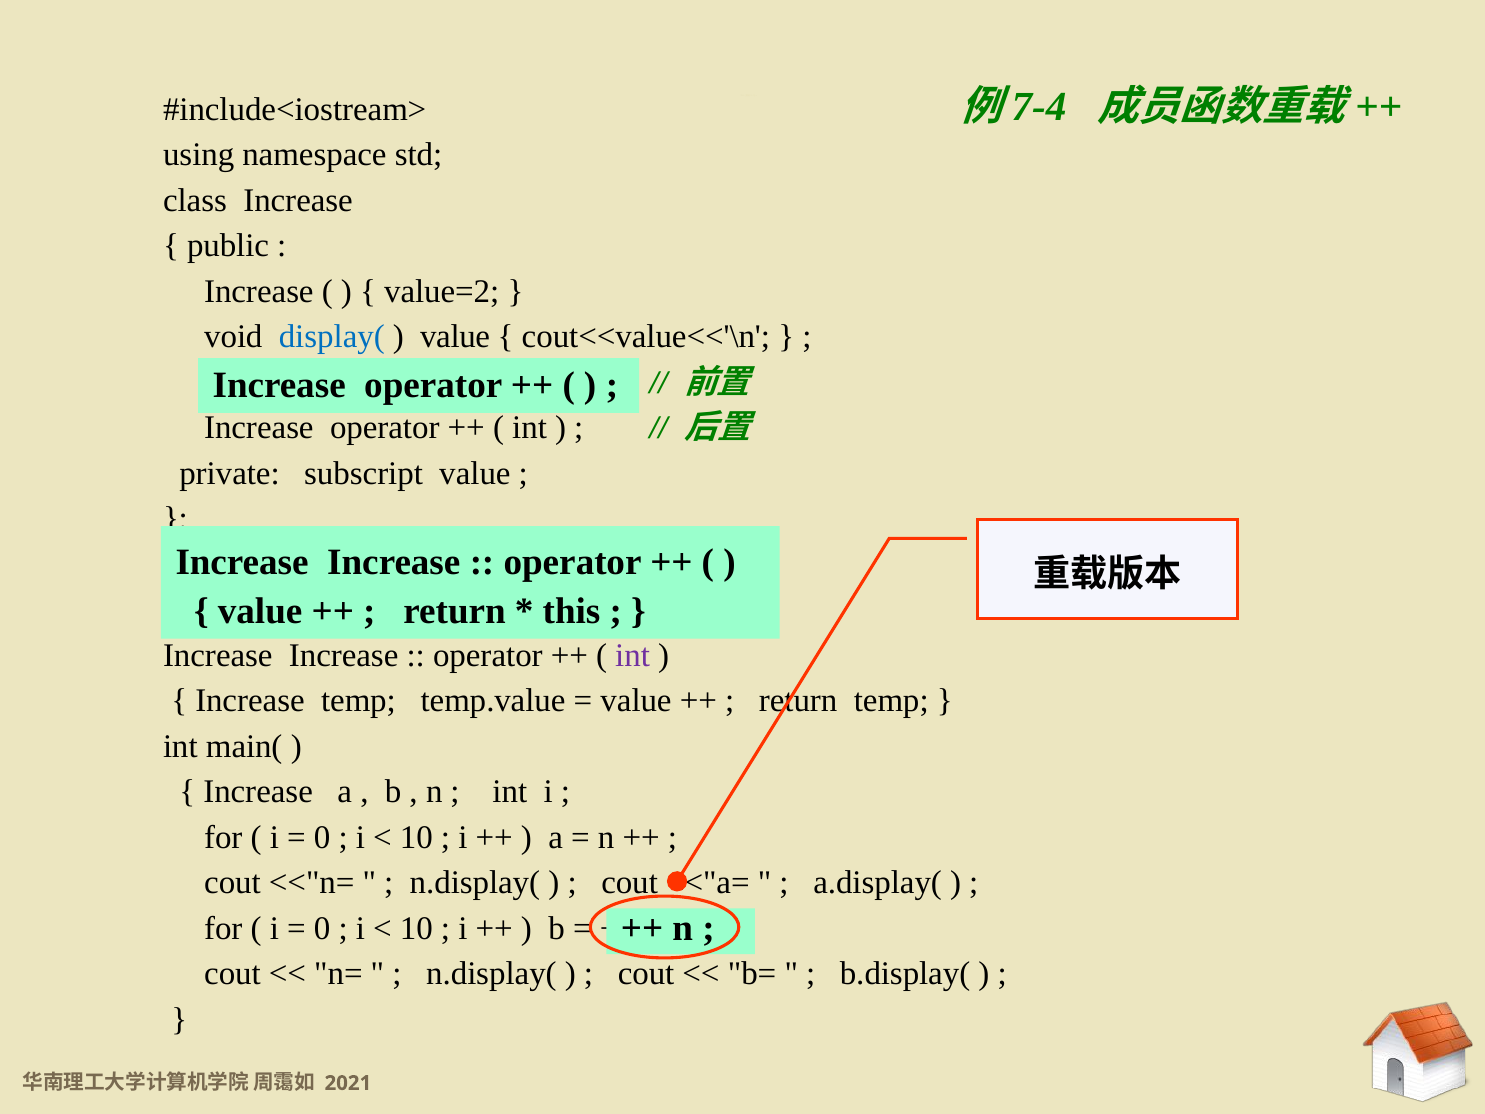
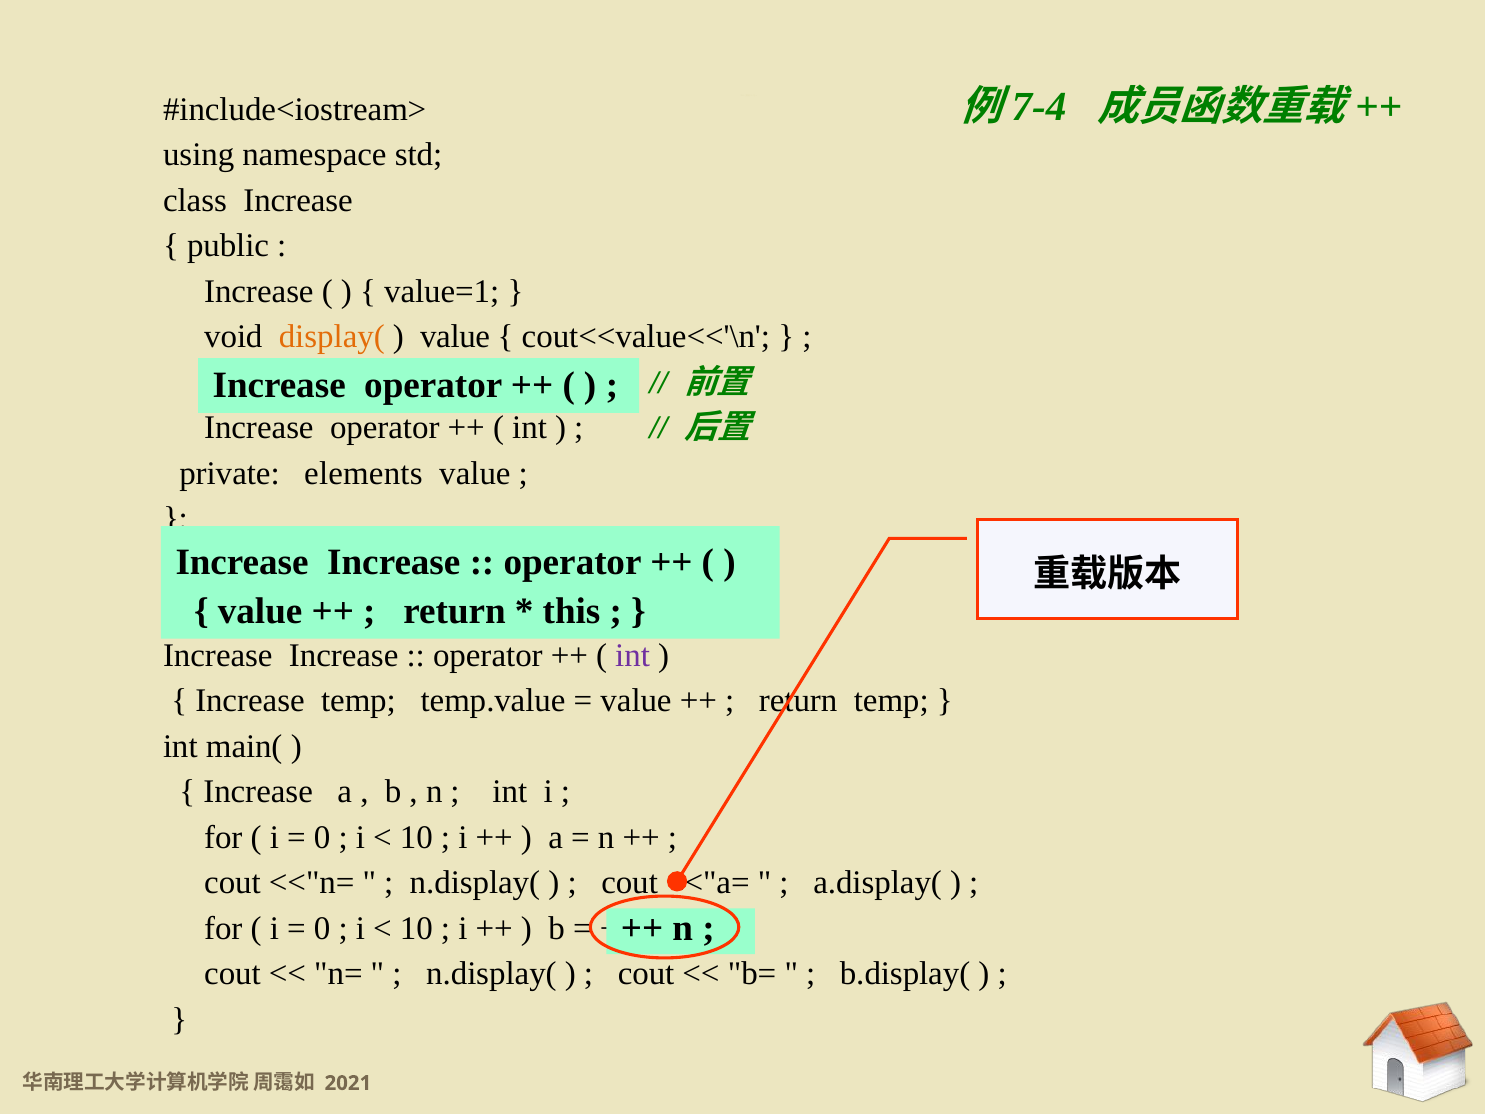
value=2: value=2 -> value=1 (442, 291)
display( colour: blue -> orange (332, 337)
subscript: subscript -> elements (363, 473)
